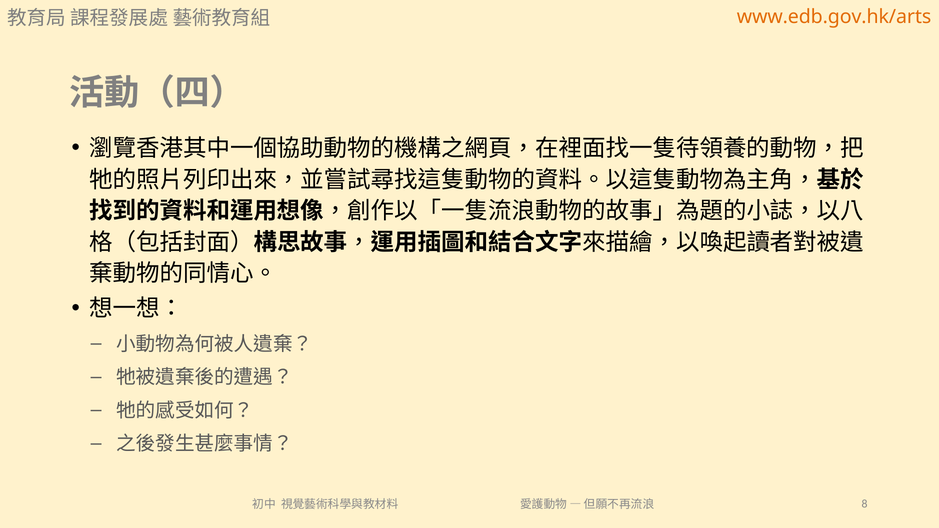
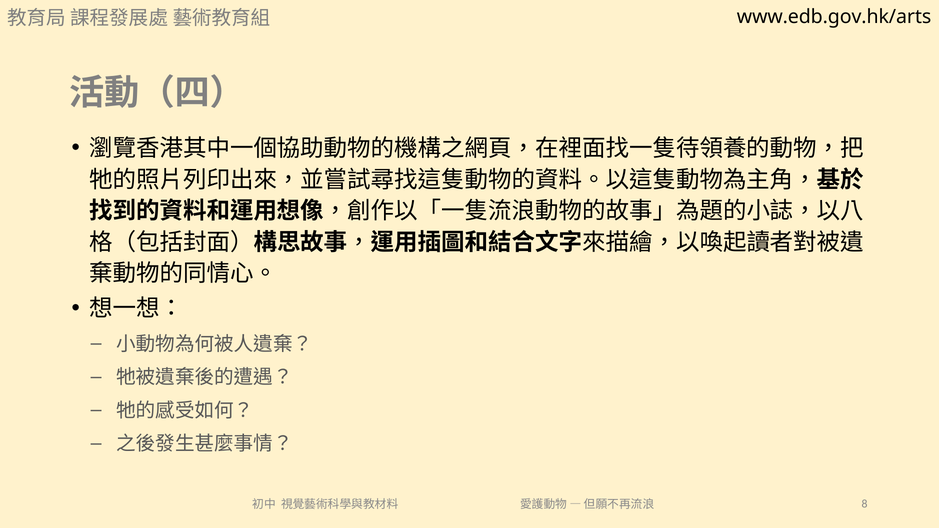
www.edb.gov.hk/arts colour: orange -> black (834, 17)
